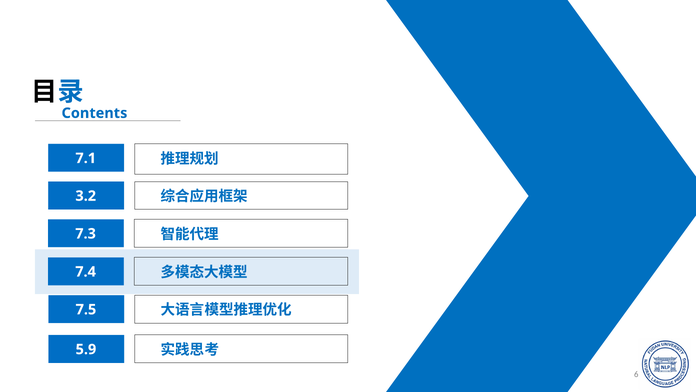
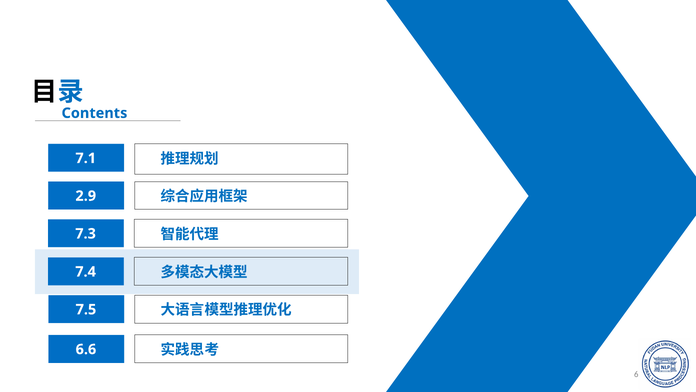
3.2: 3.2 -> 2.9 (86, 196)
5.9: 5.9 -> 6.6 (86, 349)
